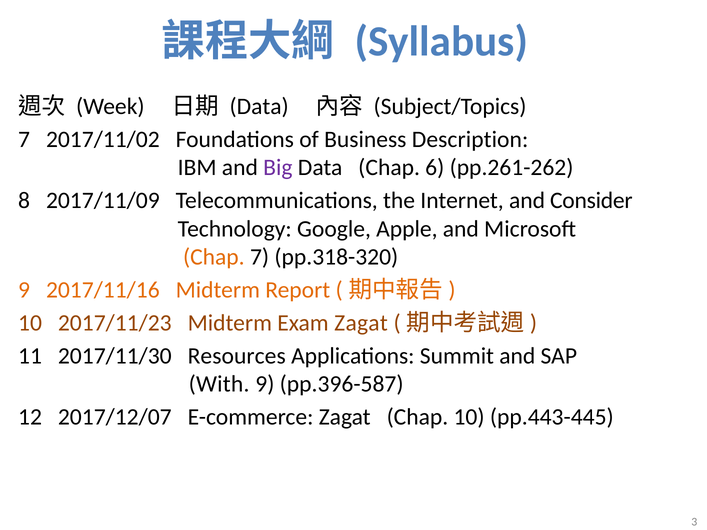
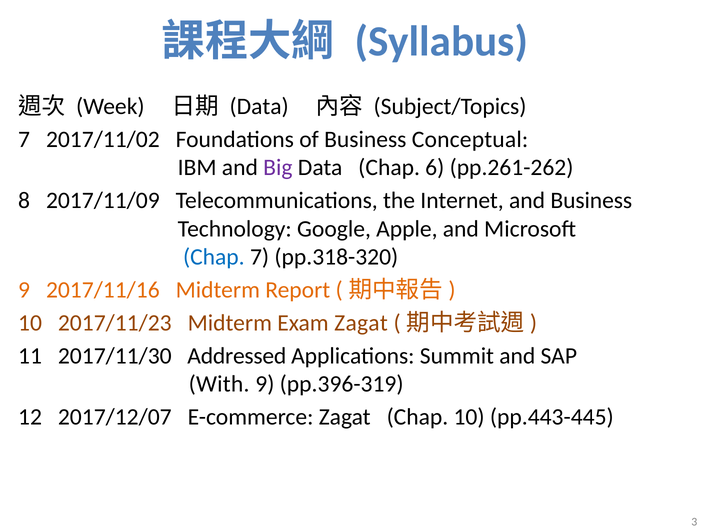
Description: Description -> Conceptual (470, 139)
and Consider: Consider -> Business (591, 201)
Chap colour: orange -> blue (214, 257)
Resources: Resources -> Addressed (237, 356)
pp.396-587: pp.396-587 -> pp.396-319 (342, 384)
